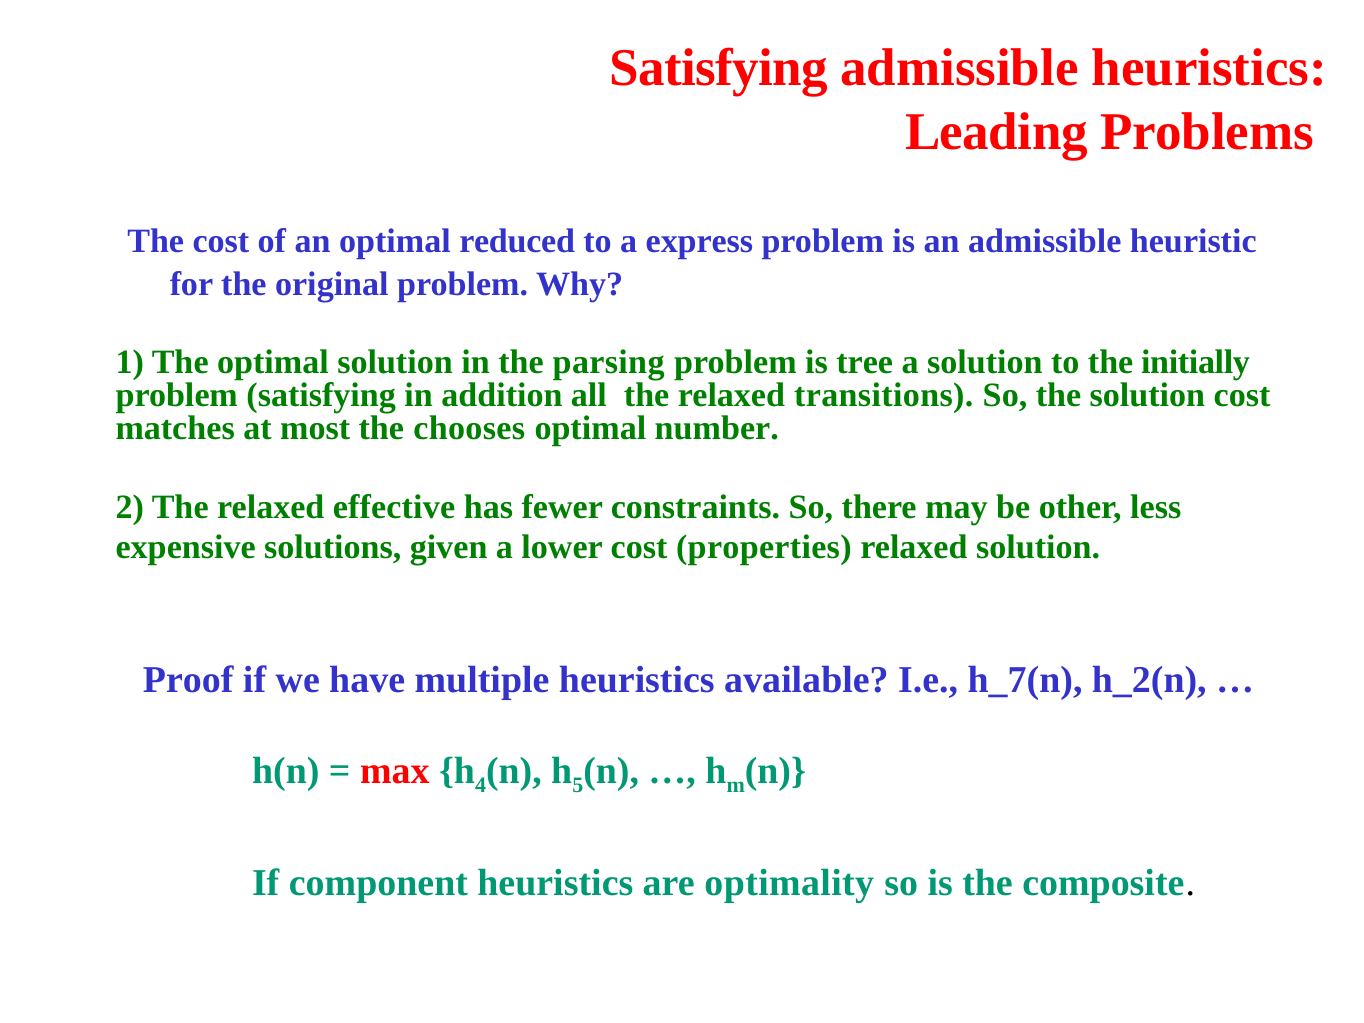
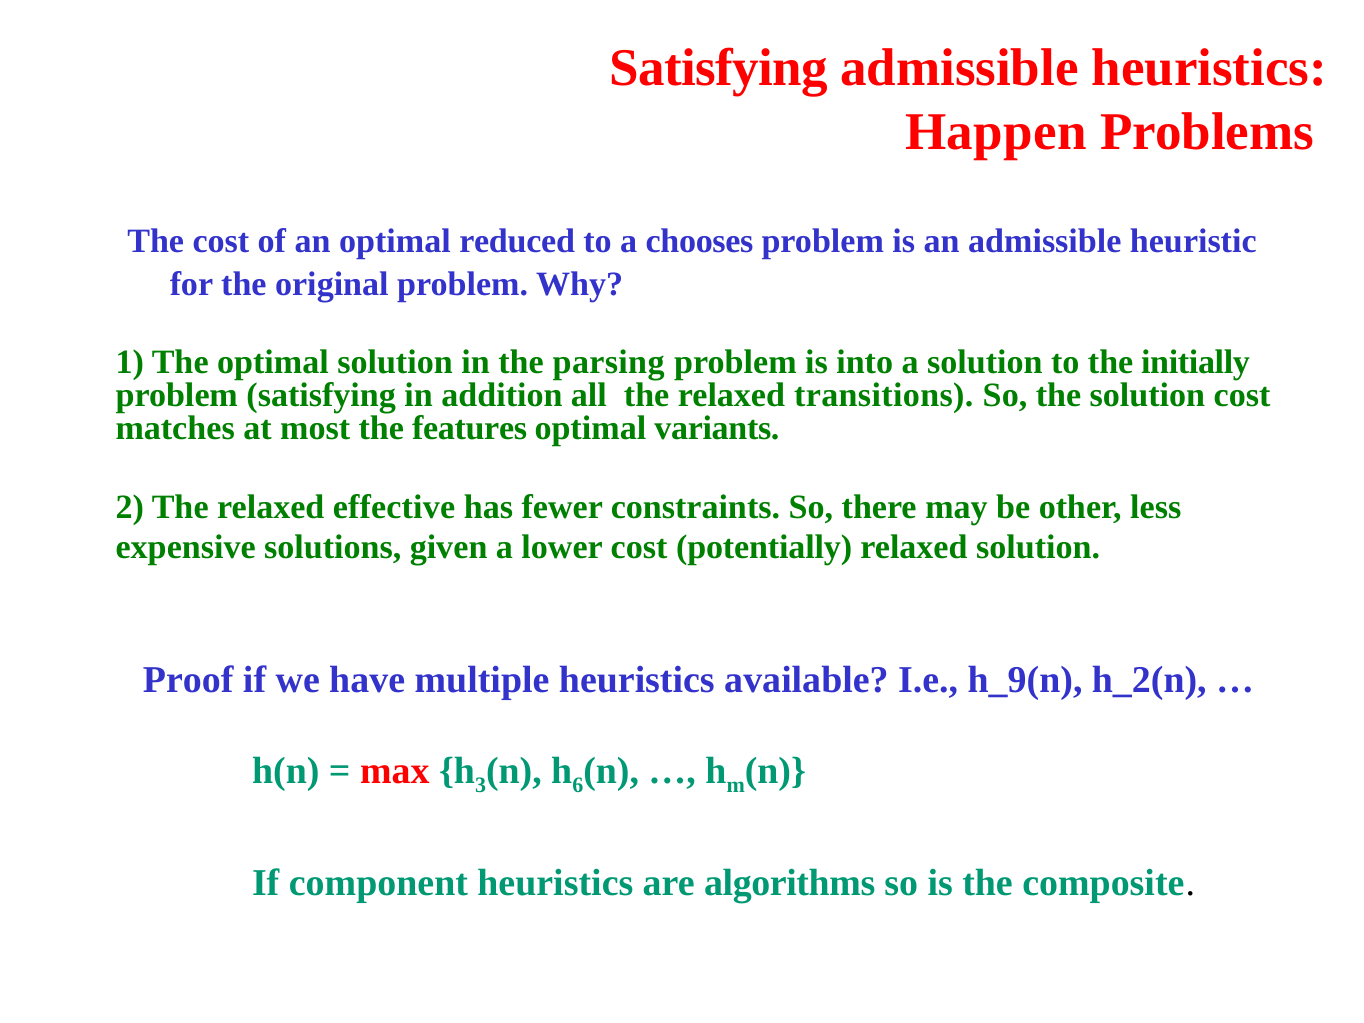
Leading: Leading -> Happen (996, 132)
express: express -> chooses (700, 241)
tree: tree -> into (865, 363)
chooses: chooses -> features (470, 428)
number: number -> variants (717, 428)
properties: properties -> potentially (764, 547)
h_7(n: h_7(n -> h_9(n (1025, 680)
4: 4 -> 3 (481, 786)
5: 5 -> 6 (578, 786)
optimality: optimality -> algorithms (790, 883)
